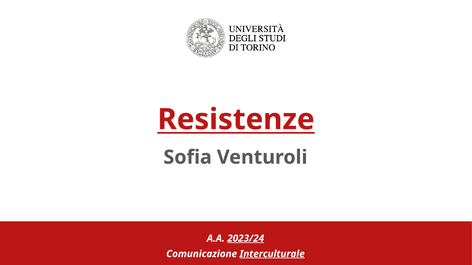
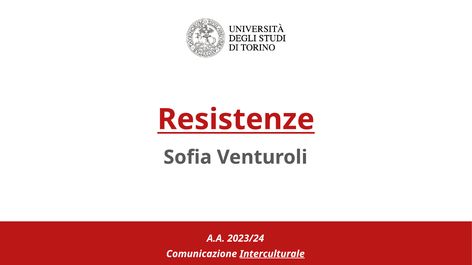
2023/24 underline: present -> none (246, 239)
